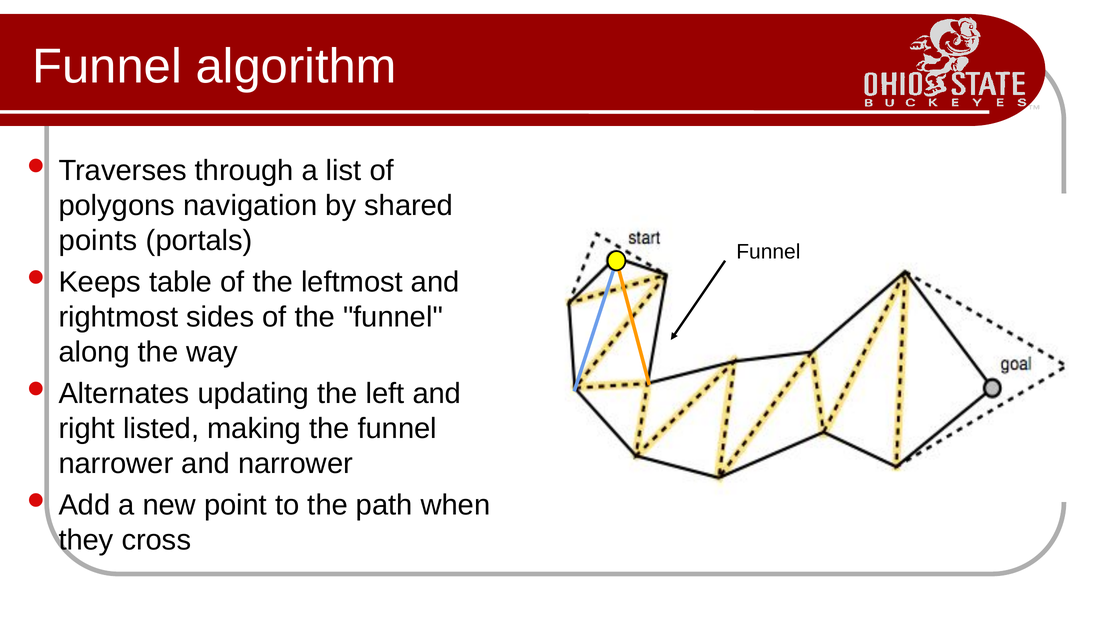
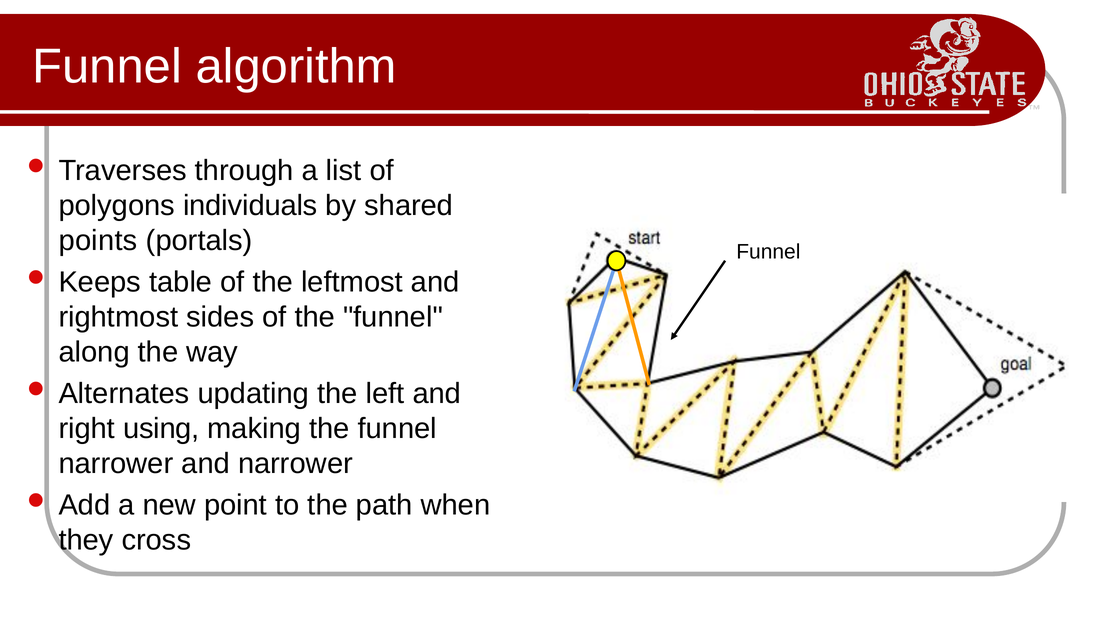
navigation: navigation -> individuals (250, 206)
listed: listed -> using (161, 429)
